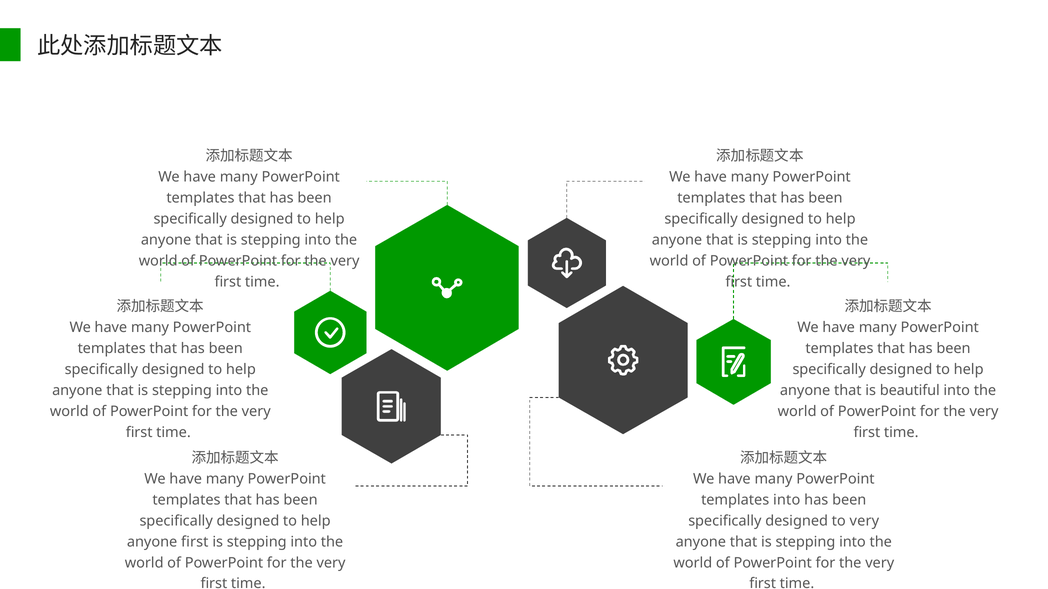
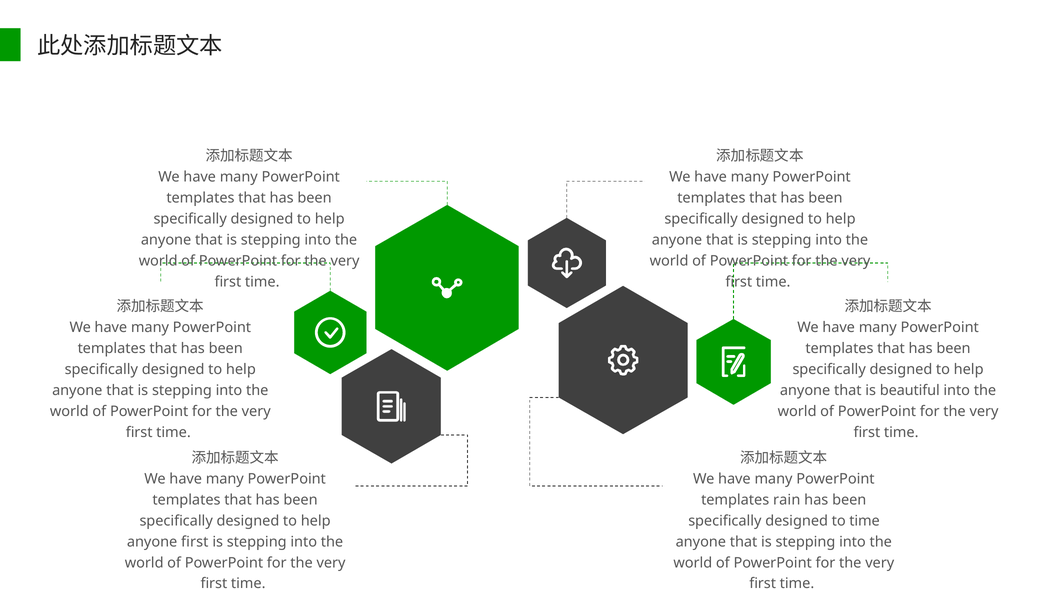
templates into: into -> rain (787, 500)
to very: very -> time (865, 521)
